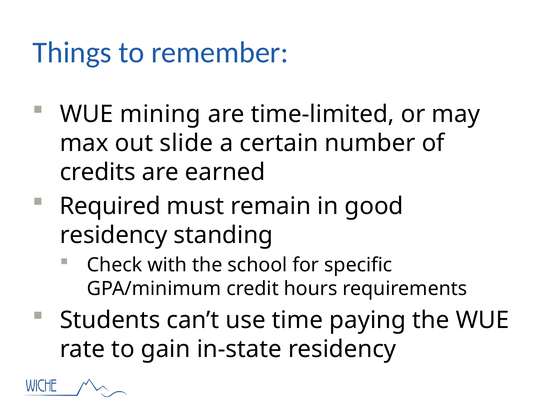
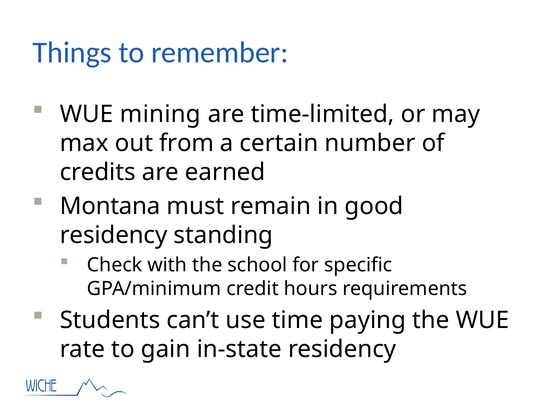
slide: slide -> from (187, 143)
Required: Required -> Montana (110, 206)
